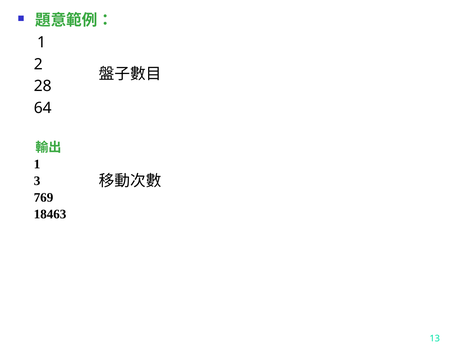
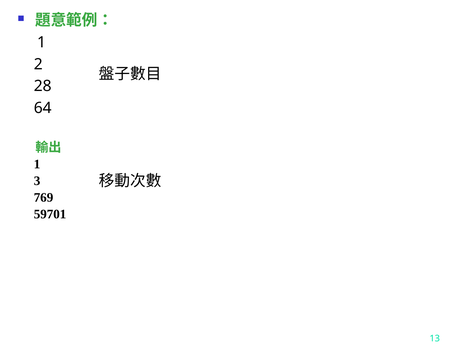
18463: 18463 -> 59701 (50, 214)
